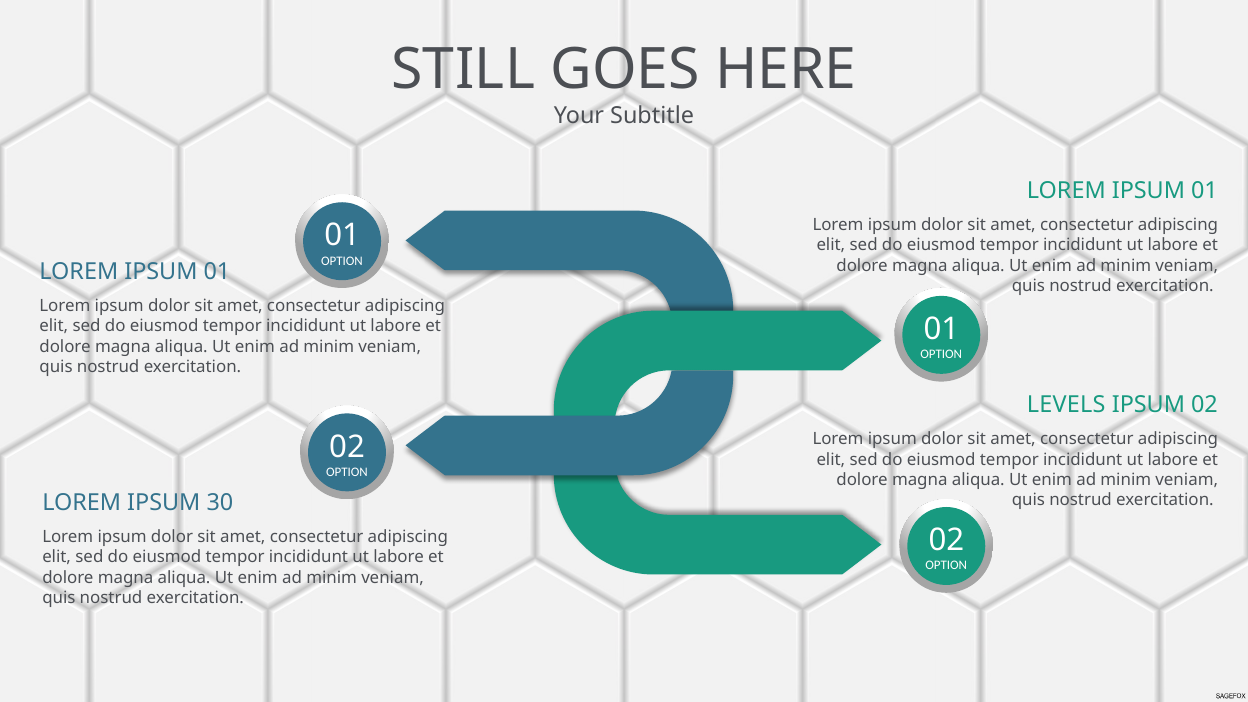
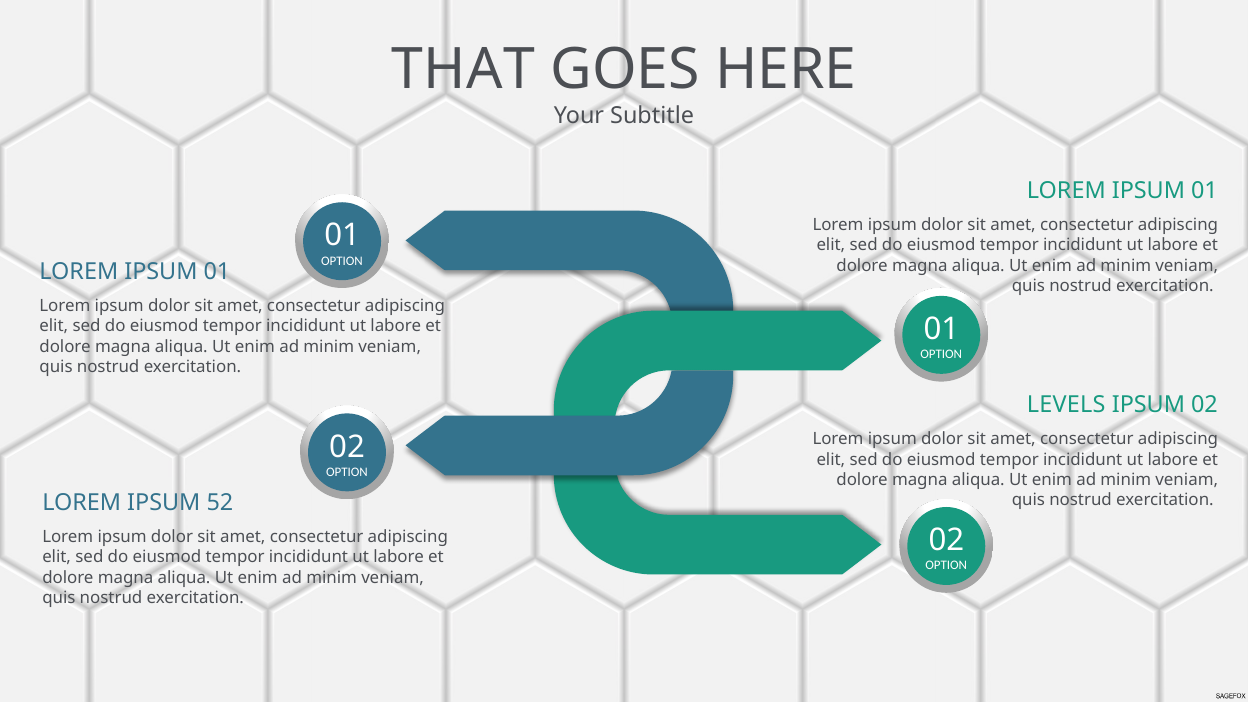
STILL: STILL -> THAT (463, 69)
30: 30 -> 52 (220, 502)
